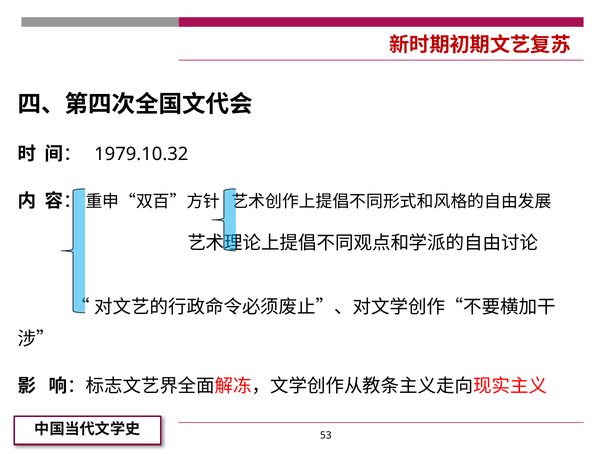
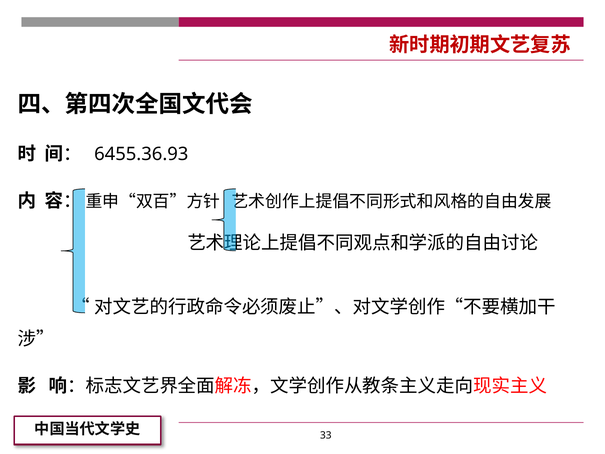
1979.10.32: 1979.10.32 -> 6455.36.93 (141, 154)
53: 53 -> 33 (326, 435)
